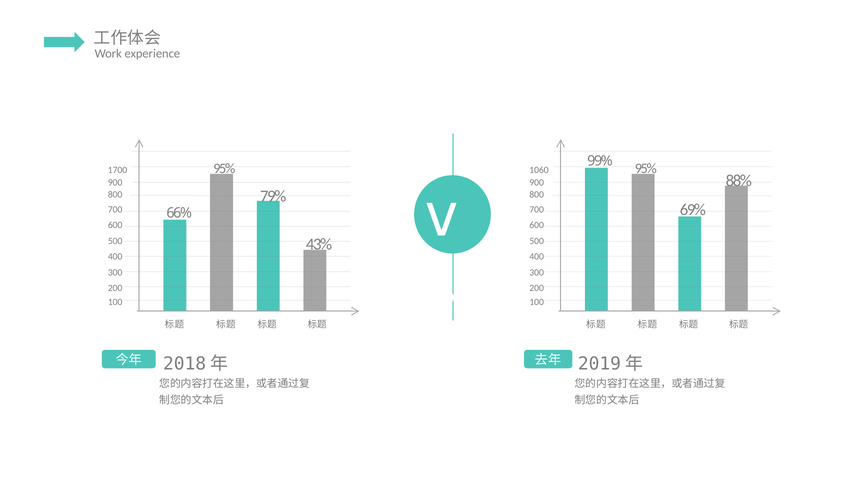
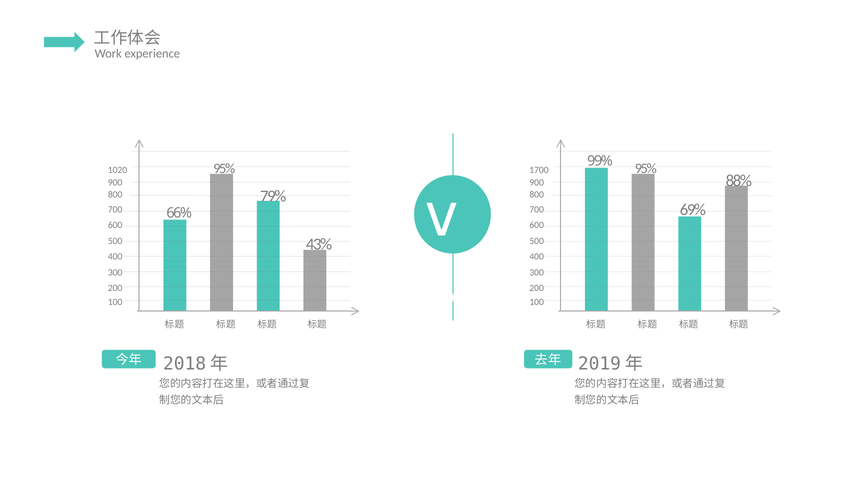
1700: 1700 -> 1020 (117, 170)
1060: 1060 -> 1700 (539, 170)
